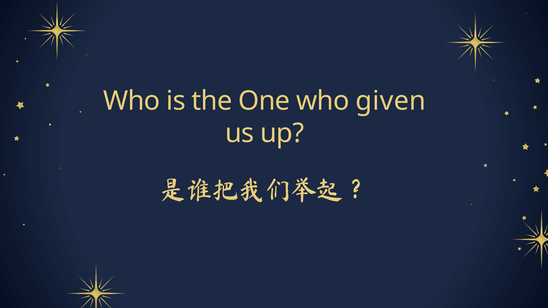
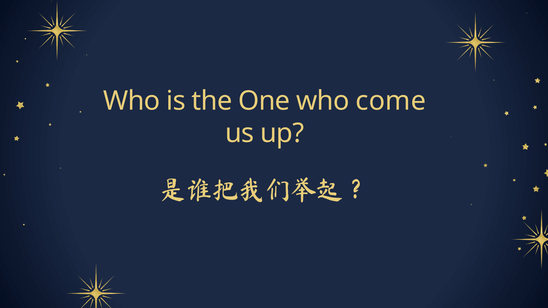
given: given -> come (391, 101)
